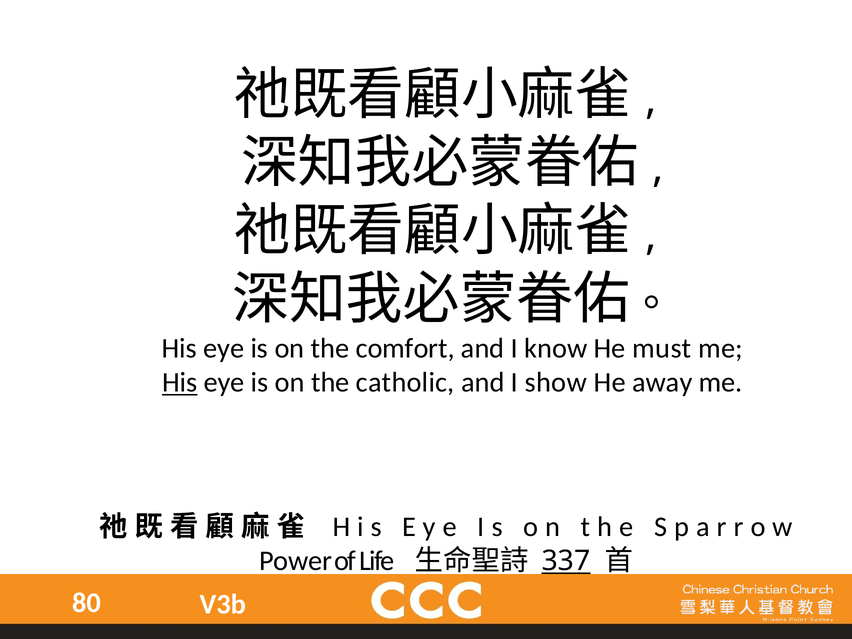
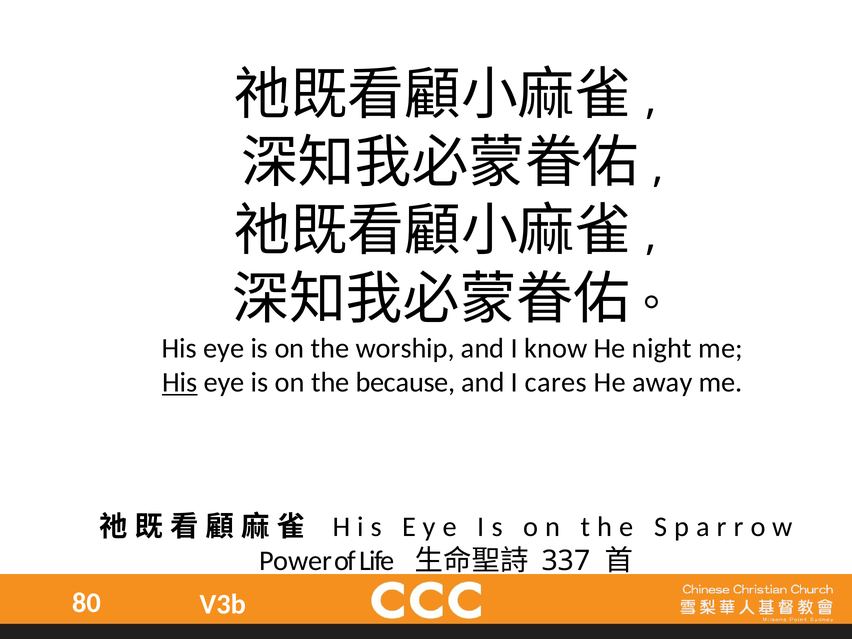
comfort: comfort -> worship (405, 348)
must: must -> night (662, 348)
catholic: catholic -> because (405, 383)
show: show -> cares (556, 383)
337 underline: present -> none (566, 561)
